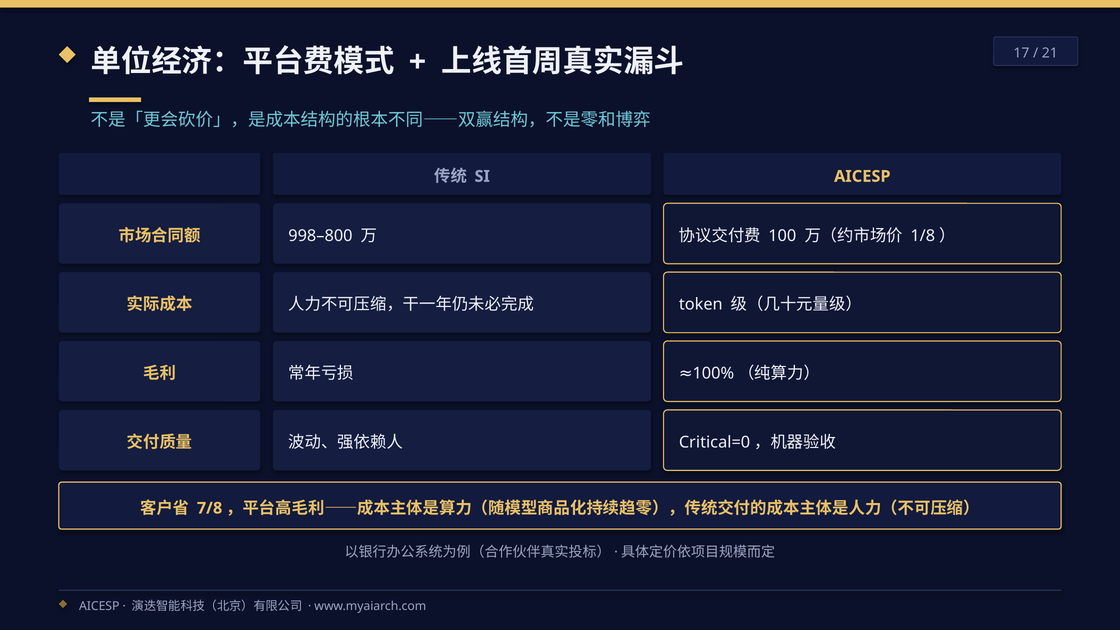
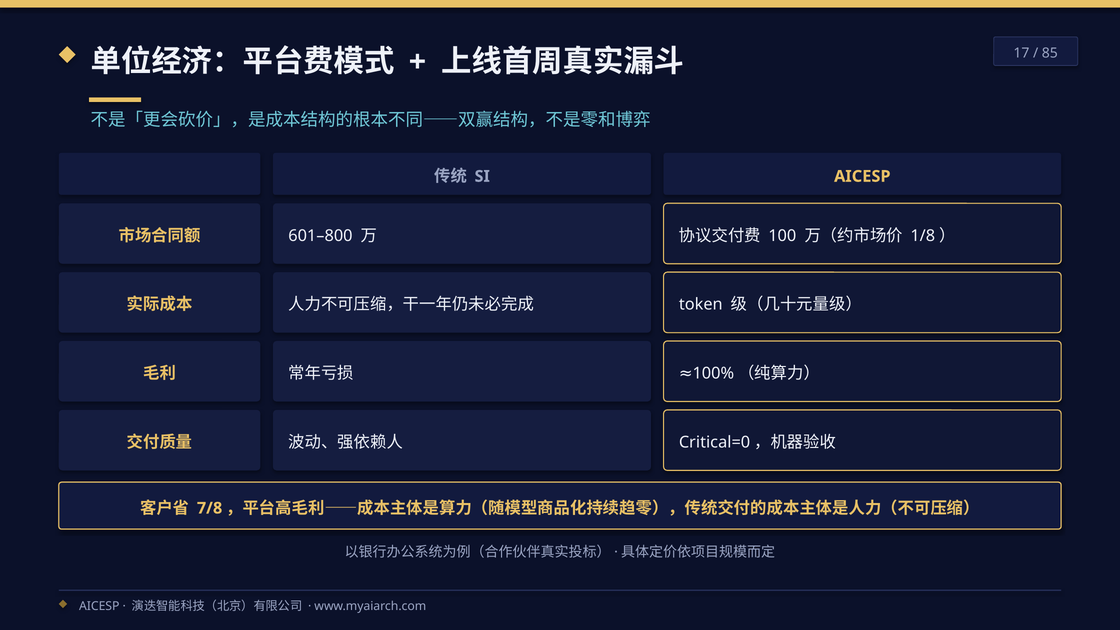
21: 21 -> 85 (1050, 53)
998–800: 998–800 -> 601–800 (320, 236)
